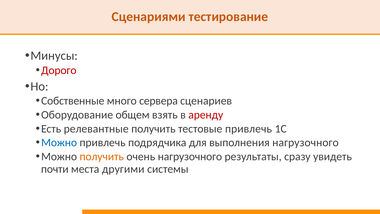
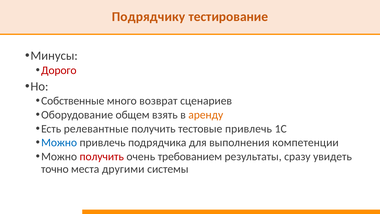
Сценариями: Сценариями -> Подрядчику (149, 17)
сервера: сервера -> возврат (158, 101)
аренду colour: red -> orange (206, 115)
выполнения нагрузочного: нагрузочного -> компетенции (305, 142)
получить colour: orange -> red (102, 156)
очень нагрузочного: нагрузочного -> требованием (190, 156)
почти: почти -> точно (55, 169)
